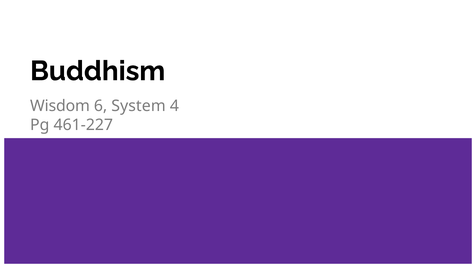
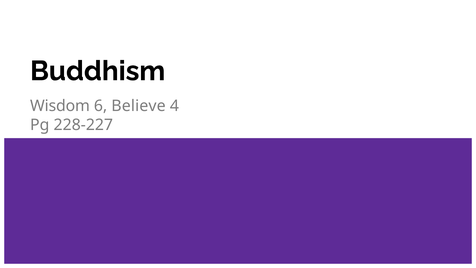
System: System -> Believe (138, 106)
461-227: 461-227 -> 228-227 (83, 125)
